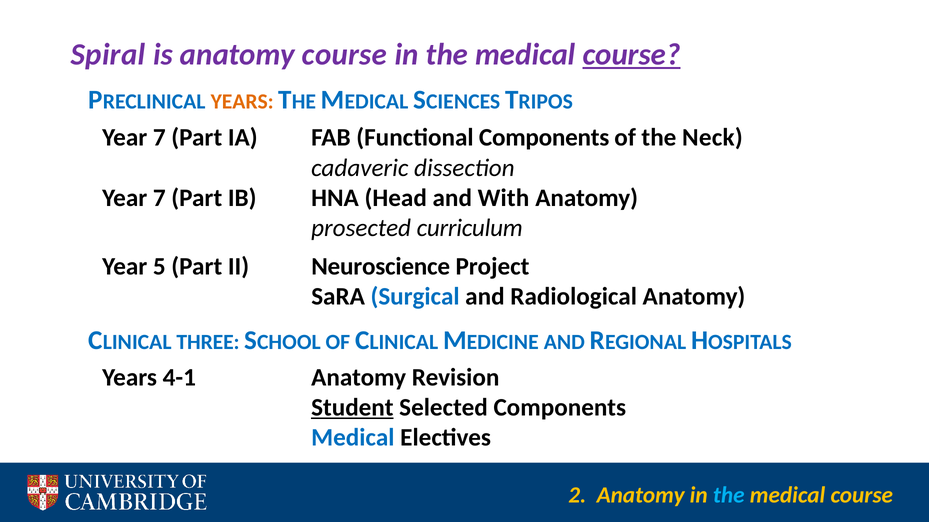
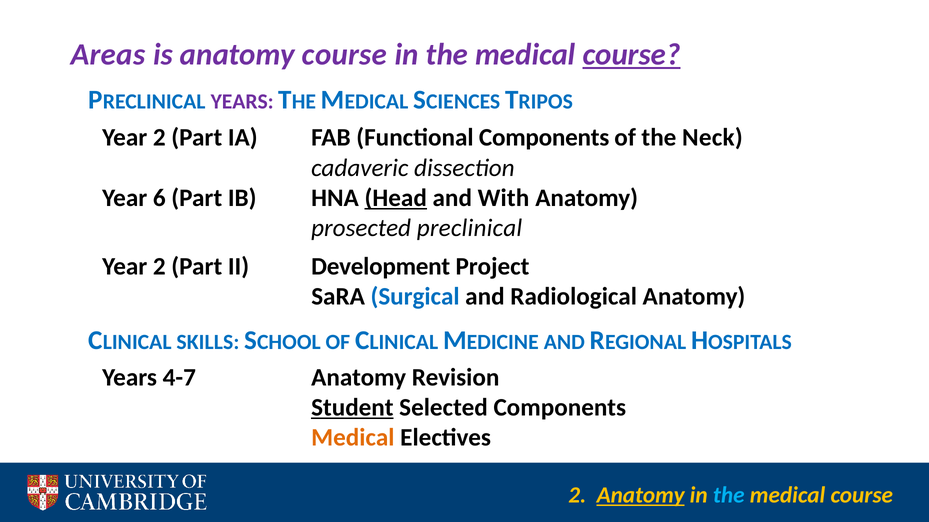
Spiral: Spiral -> Areas (108, 55)
YEARS colour: orange -> purple (242, 101)
7: 7 -> 2 (159, 138)
7: 7 -> 6 (159, 198)
Head underline: none -> present (396, 198)
curriculum: curriculum -> preclinical (469, 228)
5: 5 -> 2 (159, 267)
Neuroscience: Neuroscience -> Development (381, 267)
THREE: THREE -> SKILLS (208, 343)
4-1: 4-1 -> 4-7 (179, 378)
Medical colour: blue -> orange (353, 438)
Anatomy underline: none -> present (641, 496)
